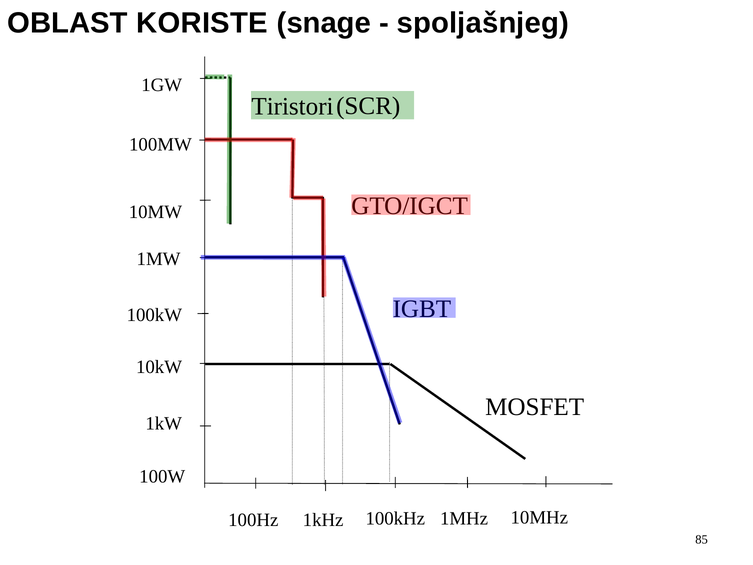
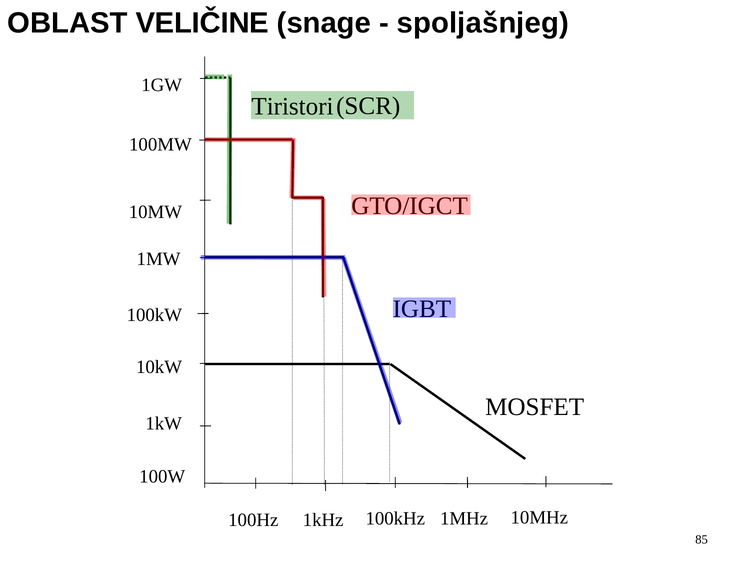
KORISTE: KORISTE -> VELIČINE (202, 23)
